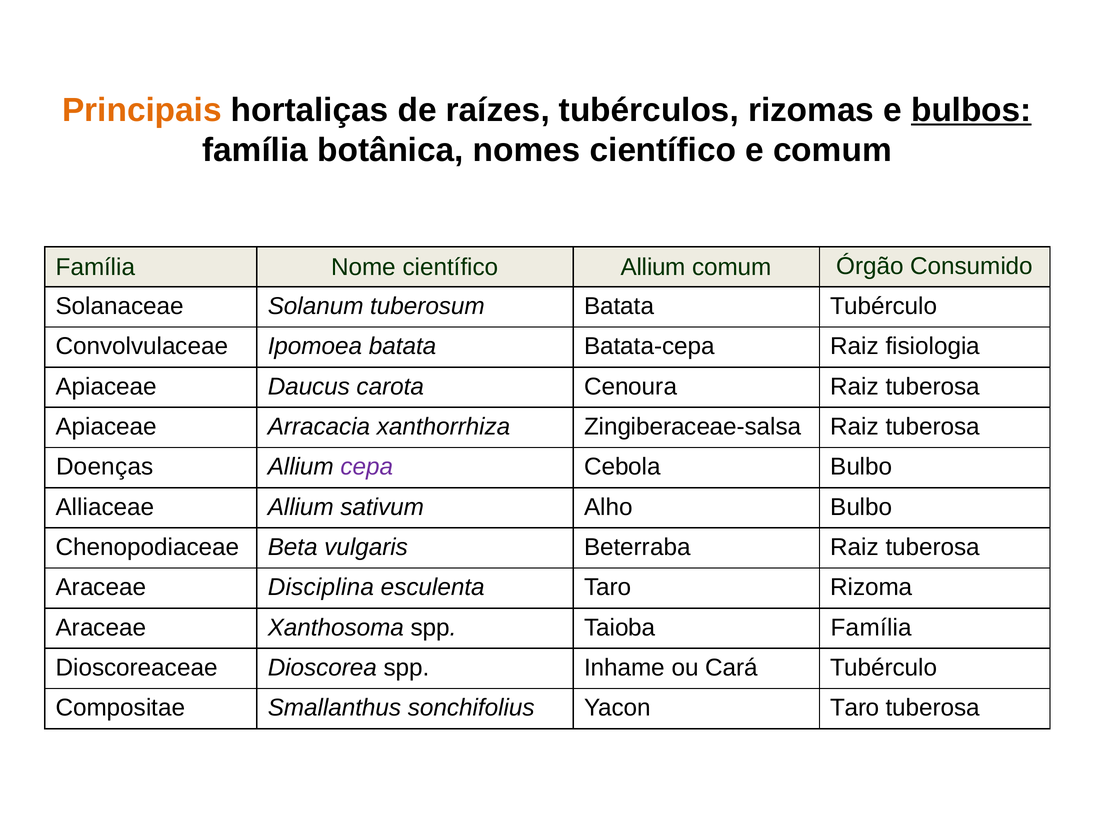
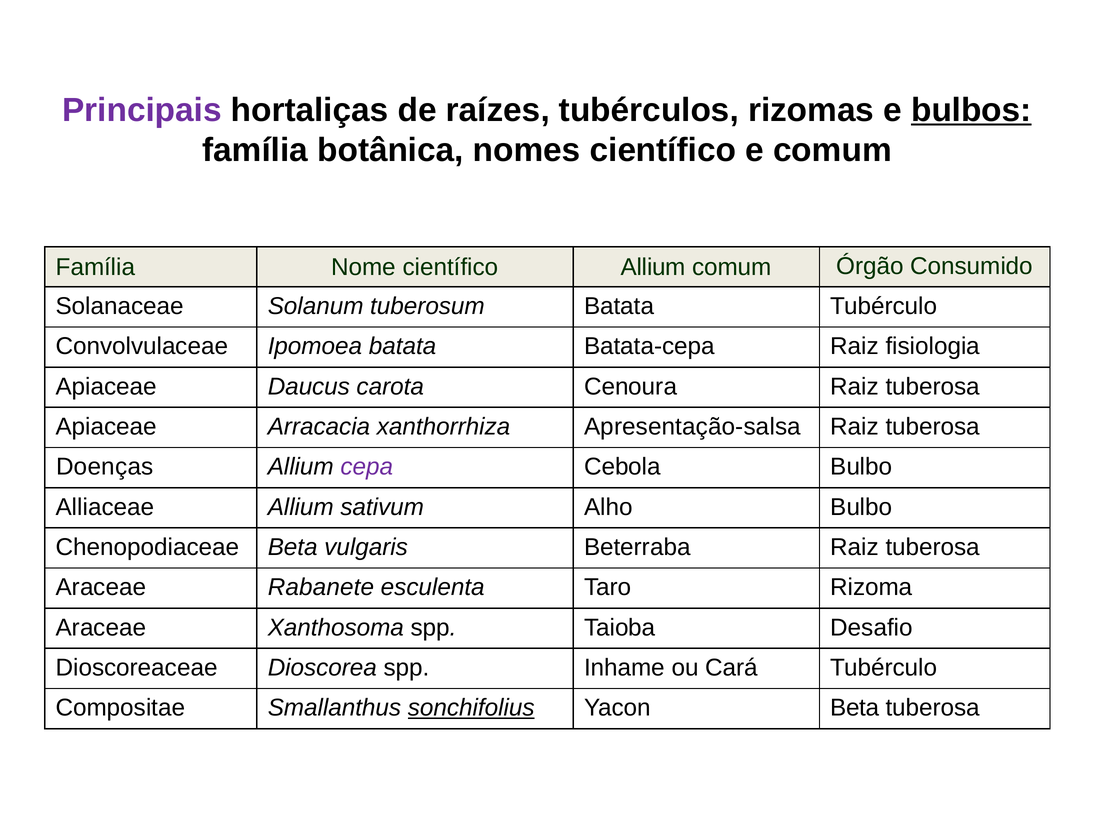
Principais colour: orange -> purple (142, 110)
Zingiberaceae-salsa: Zingiberaceae-salsa -> Apresentação-salsa (693, 427)
Disciplina: Disciplina -> Rabanete (321, 588)
Taioba Família: Família -> Desafio (871, 628)
sonchifolius underline: none -> present (471, 708)
Yacon Taro: Taro -> Beta (855, 708)
